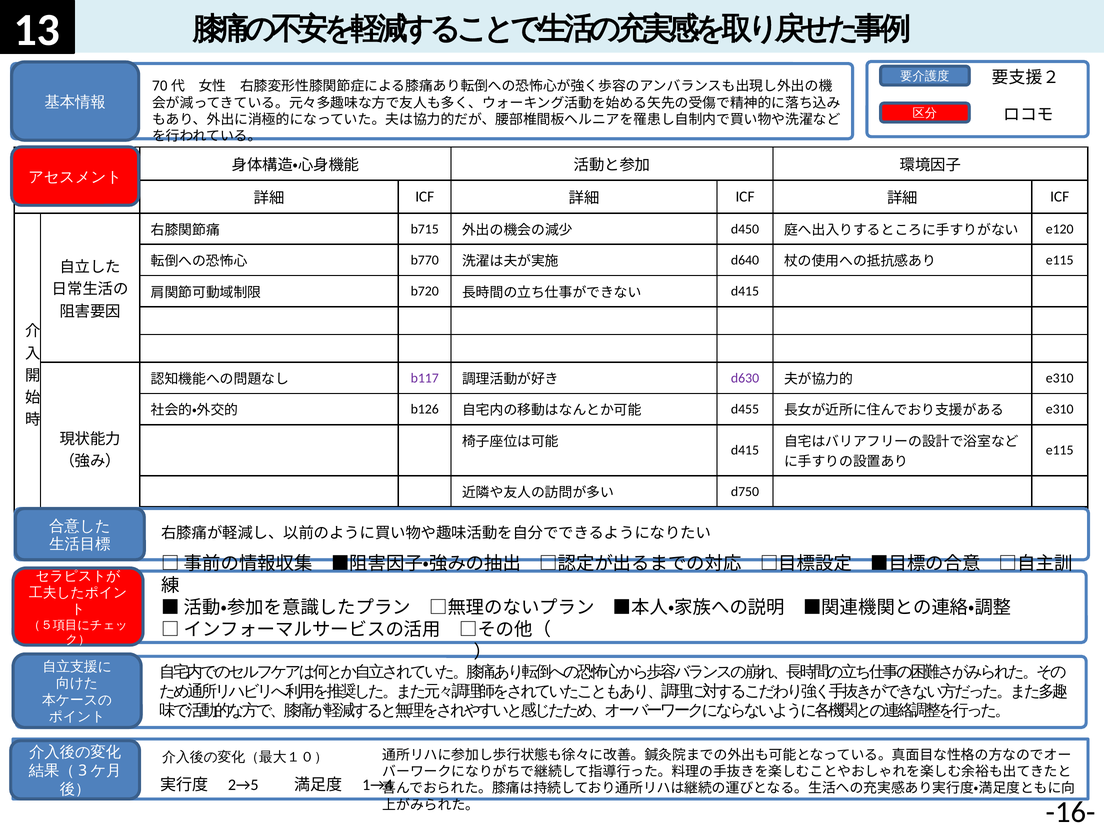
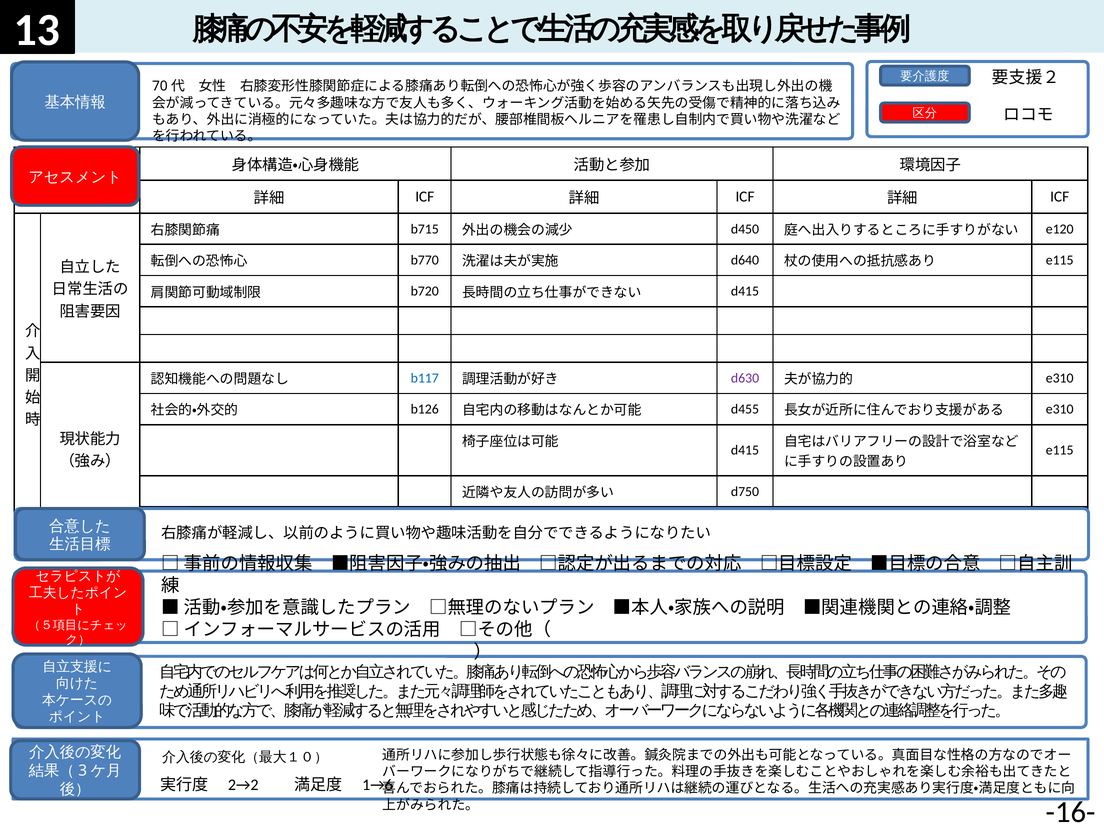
b117 colour: purple -> blue (425, 378)
2→5: 2→5 -> 2→2 (243, 785)
1→4: 1→4 -> 1→6 (377, 785)
